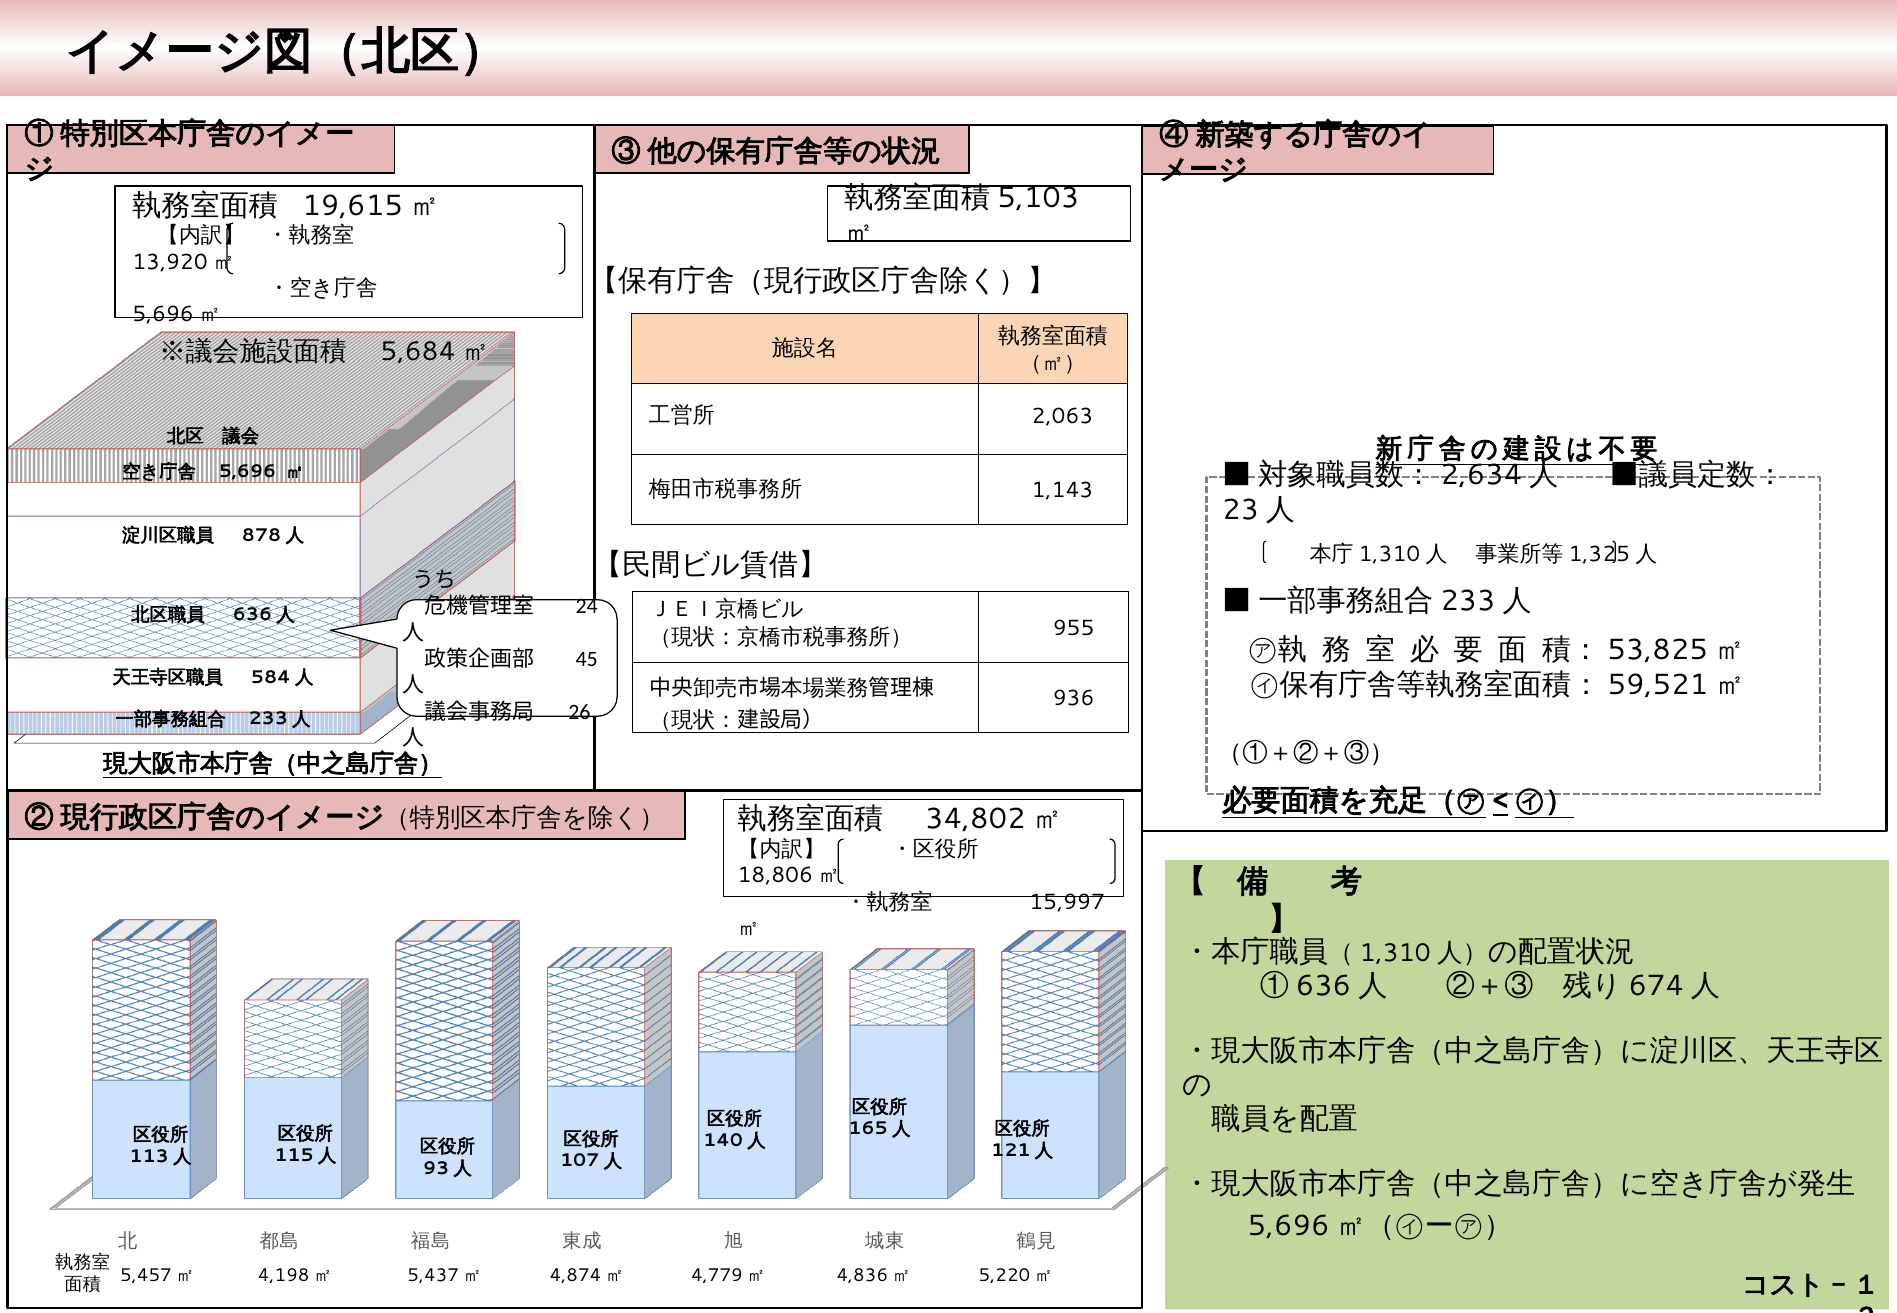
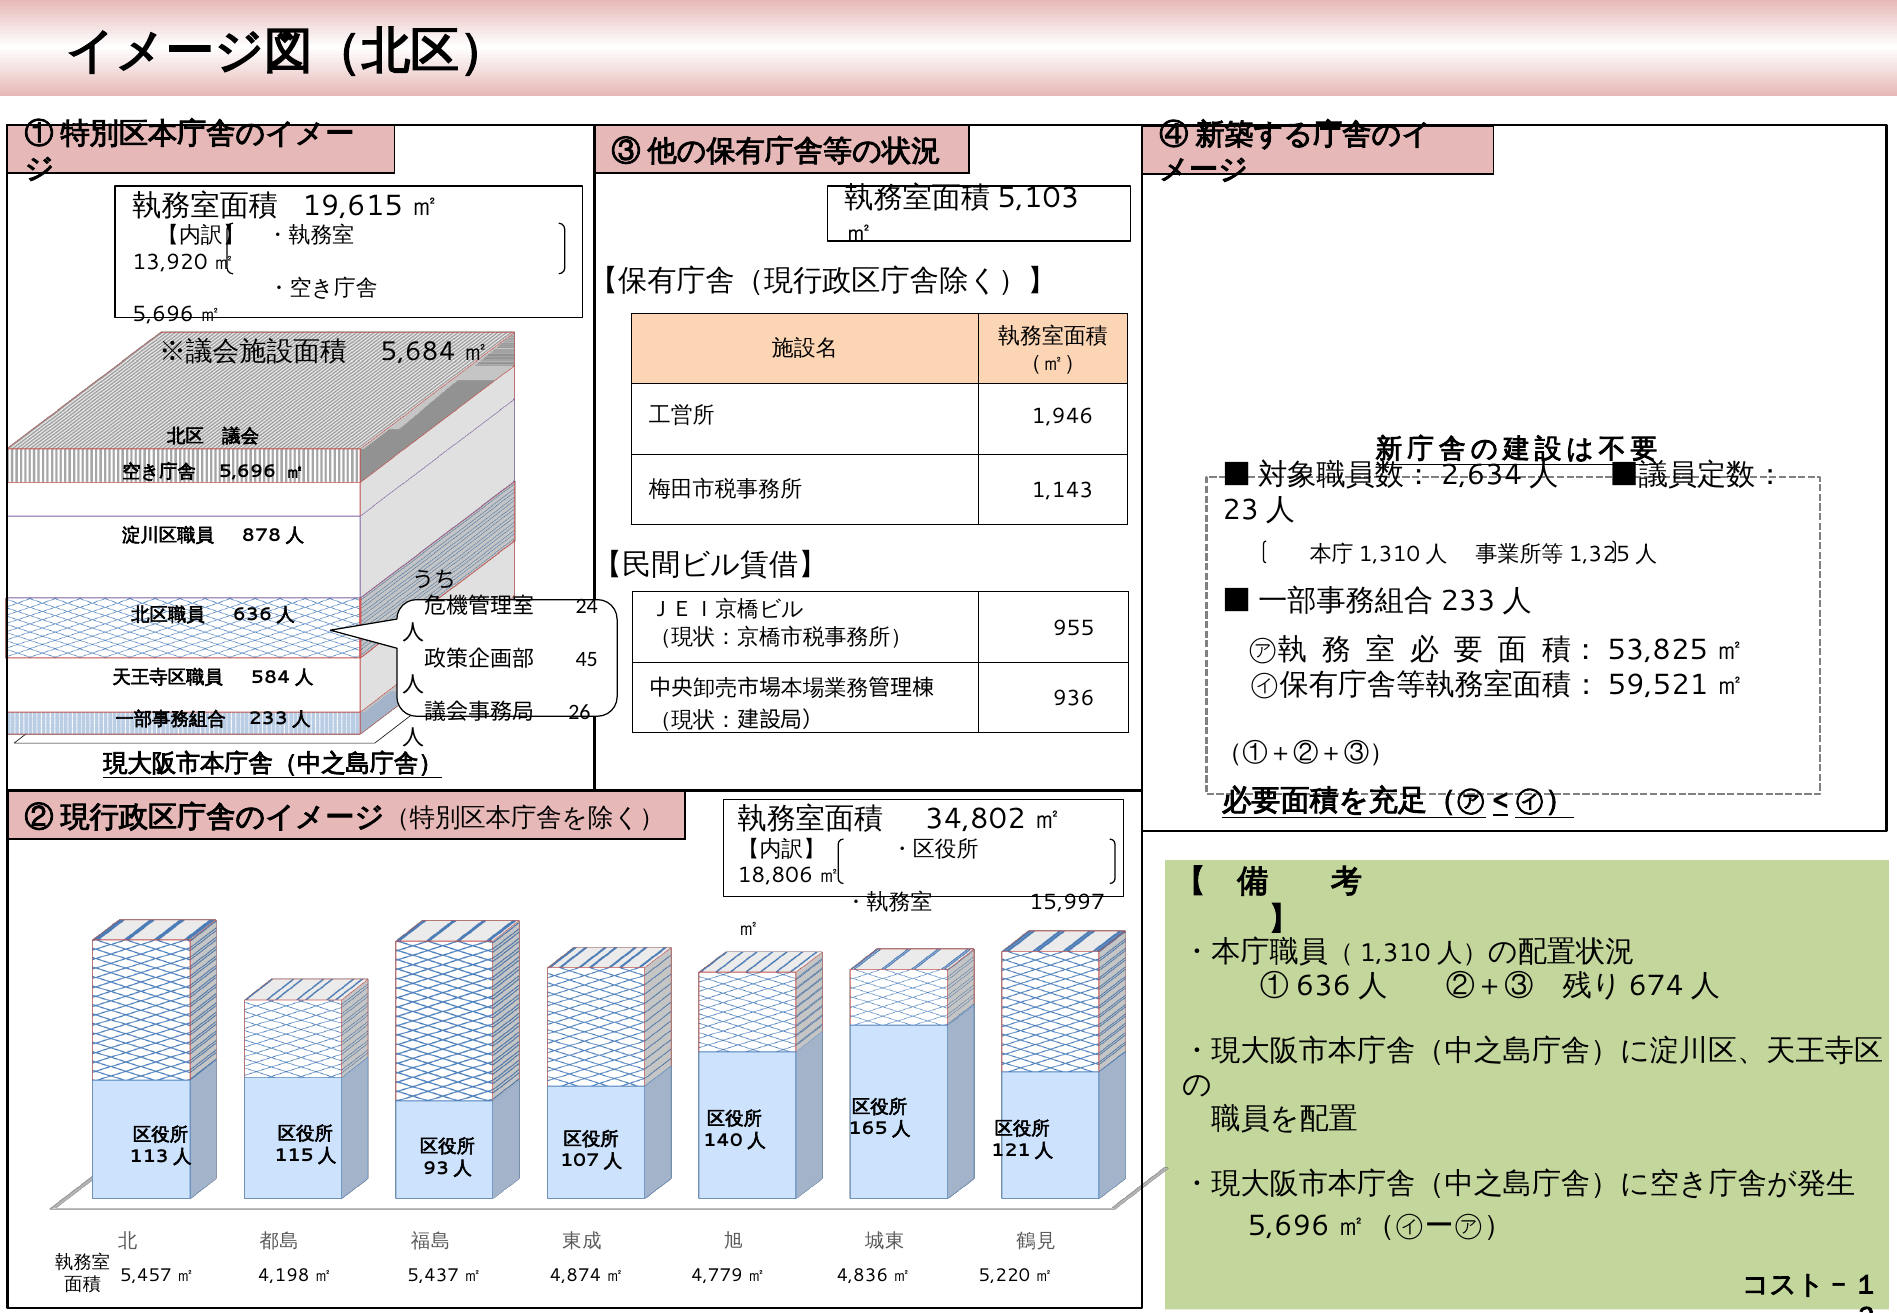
2,063: 2,063 -> 1,946 (1063, 417)
